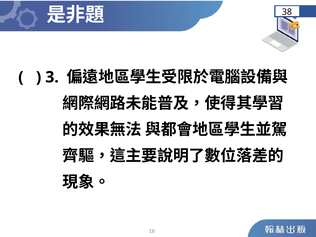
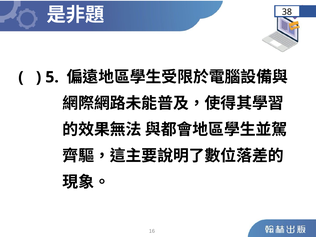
3: 3 -> 5 (52, 77)
